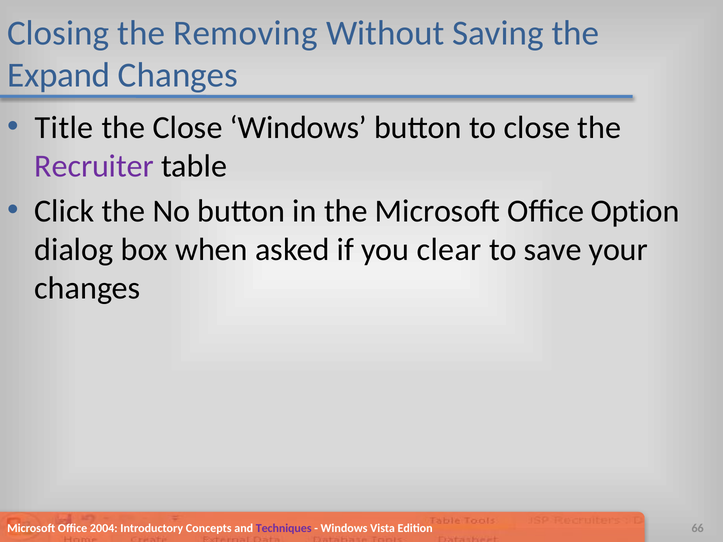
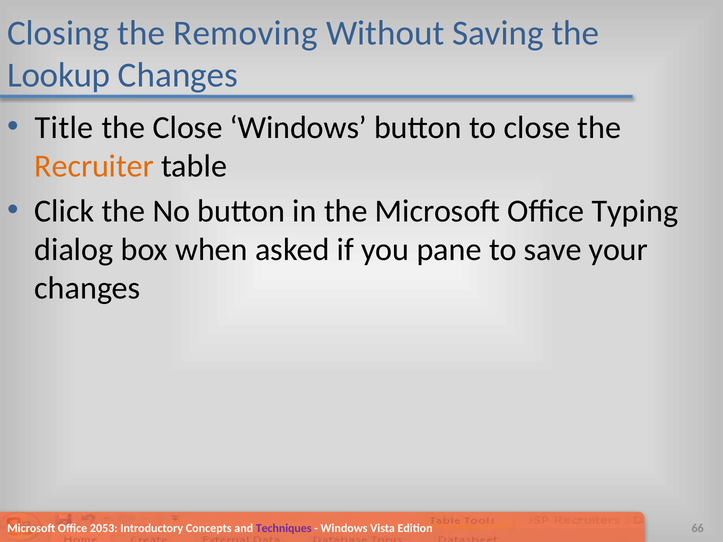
Expand: Expand -> Lookup (59, 75)
Recruiter colour: purple -> orange (94, 166)
Option: Option -> Typing (635, 211)
clear: clear -> pane (449, 250)
2004: 2004 -> 2053 (104, 529)
